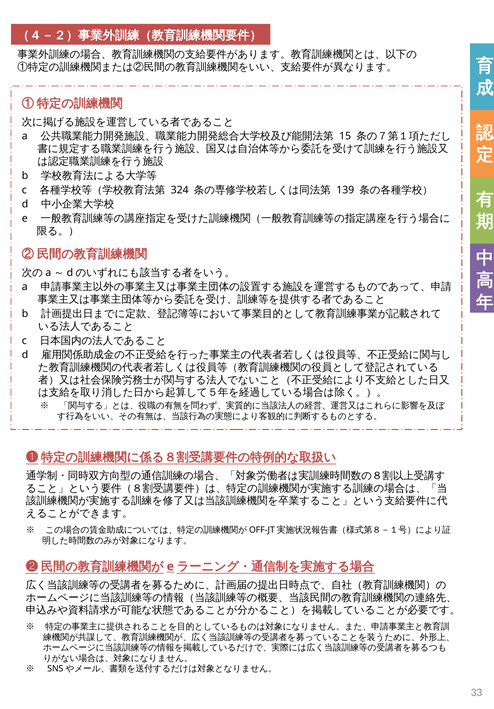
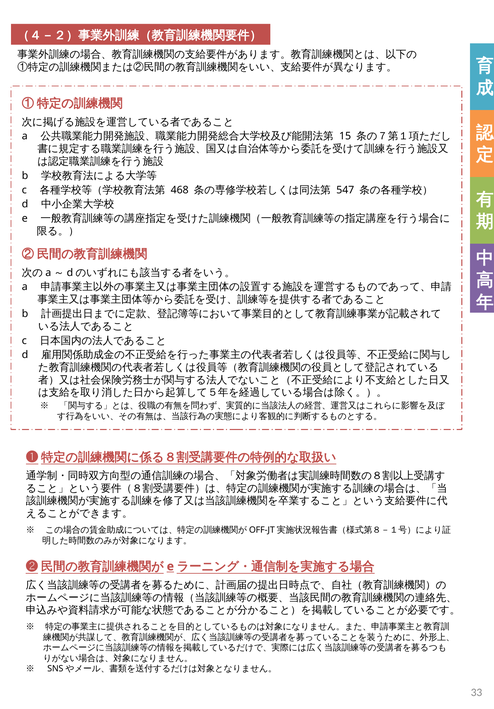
324: 324 -> 468 (180, 190)
139: 139 -> 547 (345, 190)
